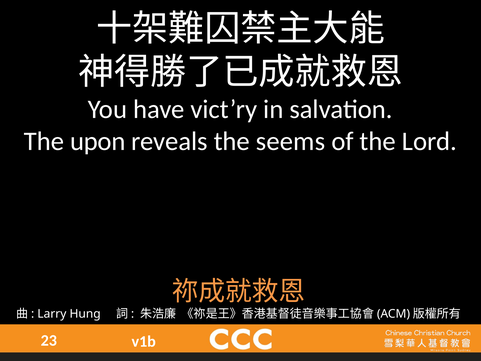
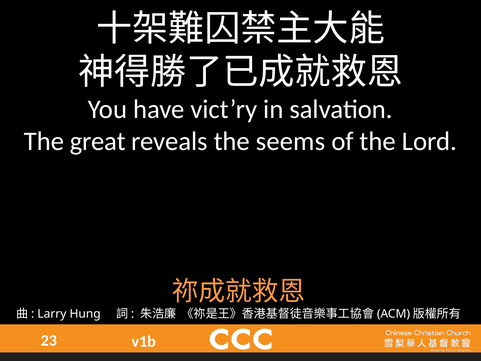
upon: upon -> great (98, 141)
